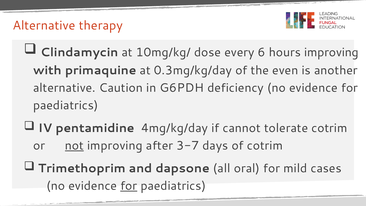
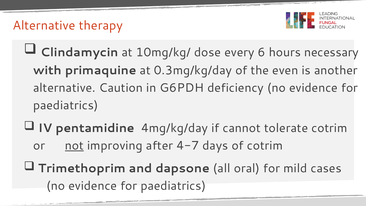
hours improving: improving -> necessary (331, 52)
3-7: 3-7 -> 4-7 (188, 146)
for underline: present -> none (129, 186)
